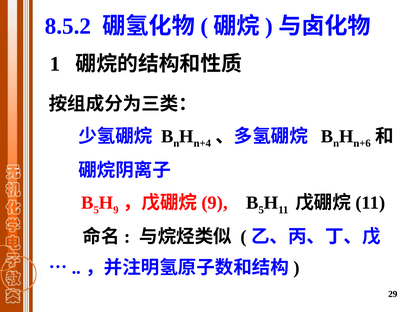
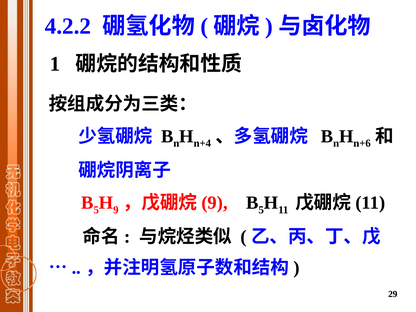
8.5.2: 8.5.2 -> 4.2.2 (68, 26)
